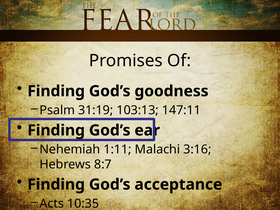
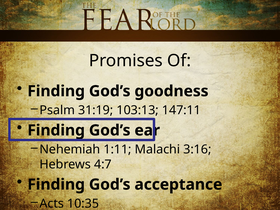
8:7: 8:7 -> 4:7 (103, 164)
